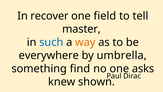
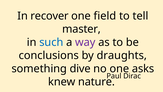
way colour: orange -> purple (85, 42)
everywhere: everywhere -> conclusions (49, 55)
umbrella: umbrella -> draughts (122, 55)
find: find -> dive (80, 68)
shown: shown -> nature (96, 82)
